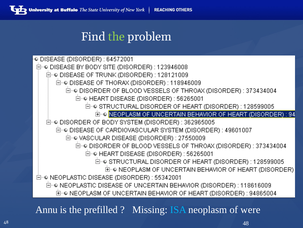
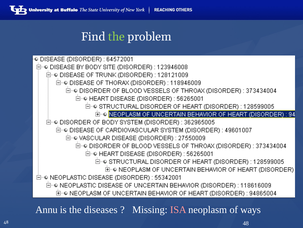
prefilled: prefilled -> diseases (101, 209)
ISA colour: light blue -> pink (178, 209)
were: were -> ways (251, 209)
